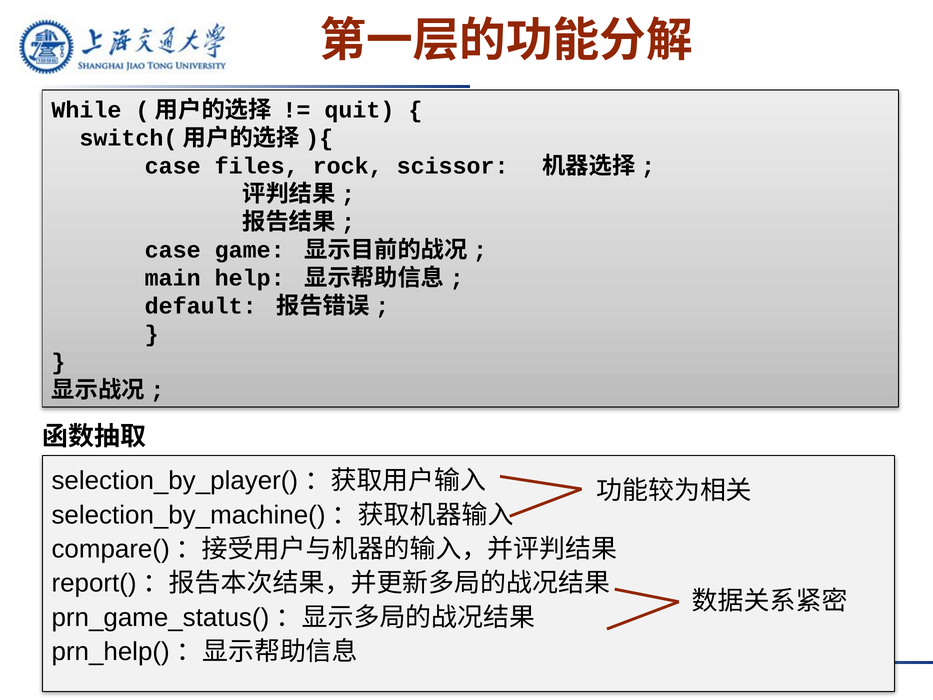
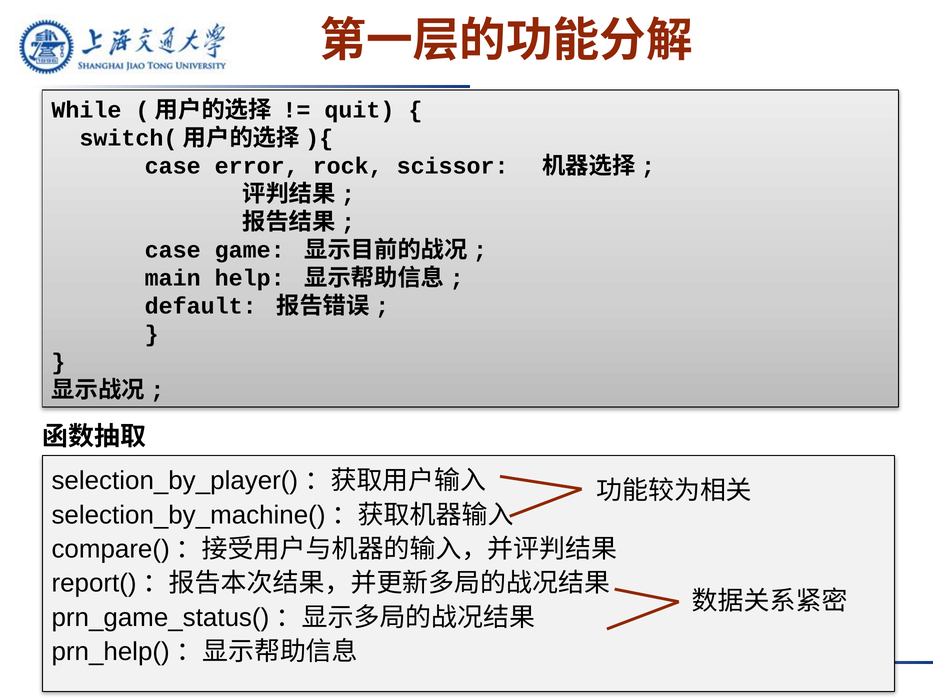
files: files -> error (257, 166)
